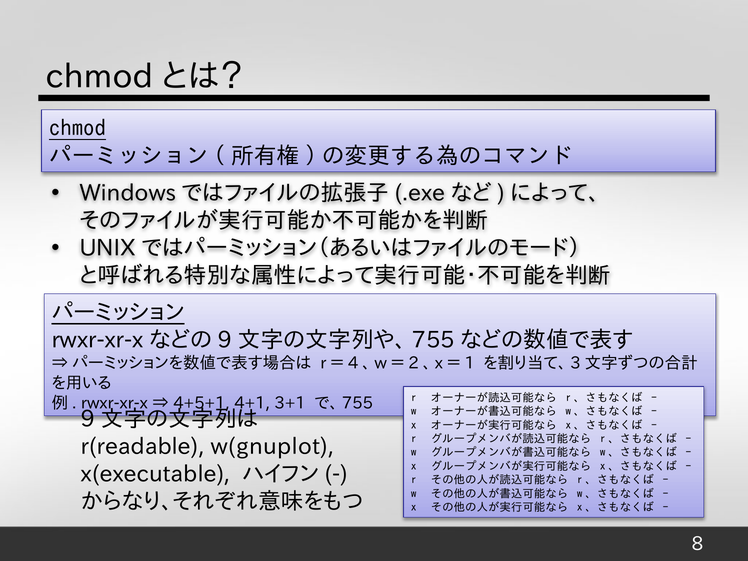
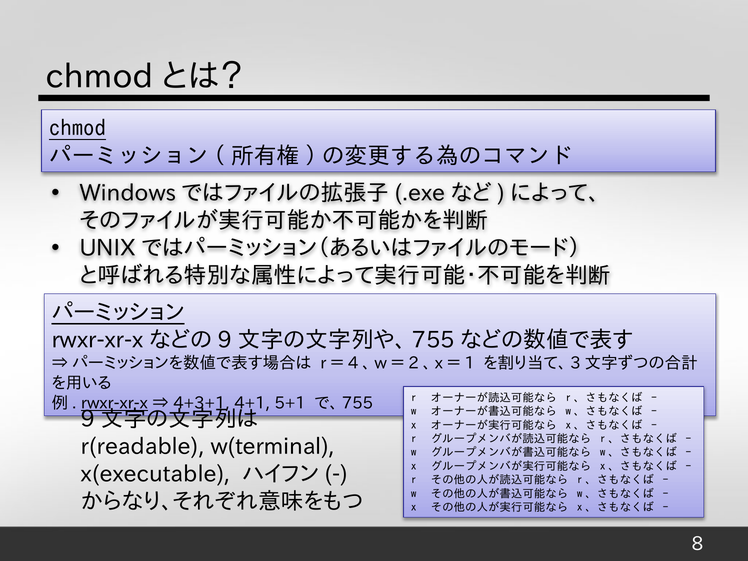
rwxr-xr-x underline: none -> present (114, 403)
4+5+1: 4+5+1 -> 4+3+1 (202, 403)
3+1: 3+1 -> 5+1 (290, 403)
w(gnuplot: w(gnuplot -> w(terminal (273, 447)
